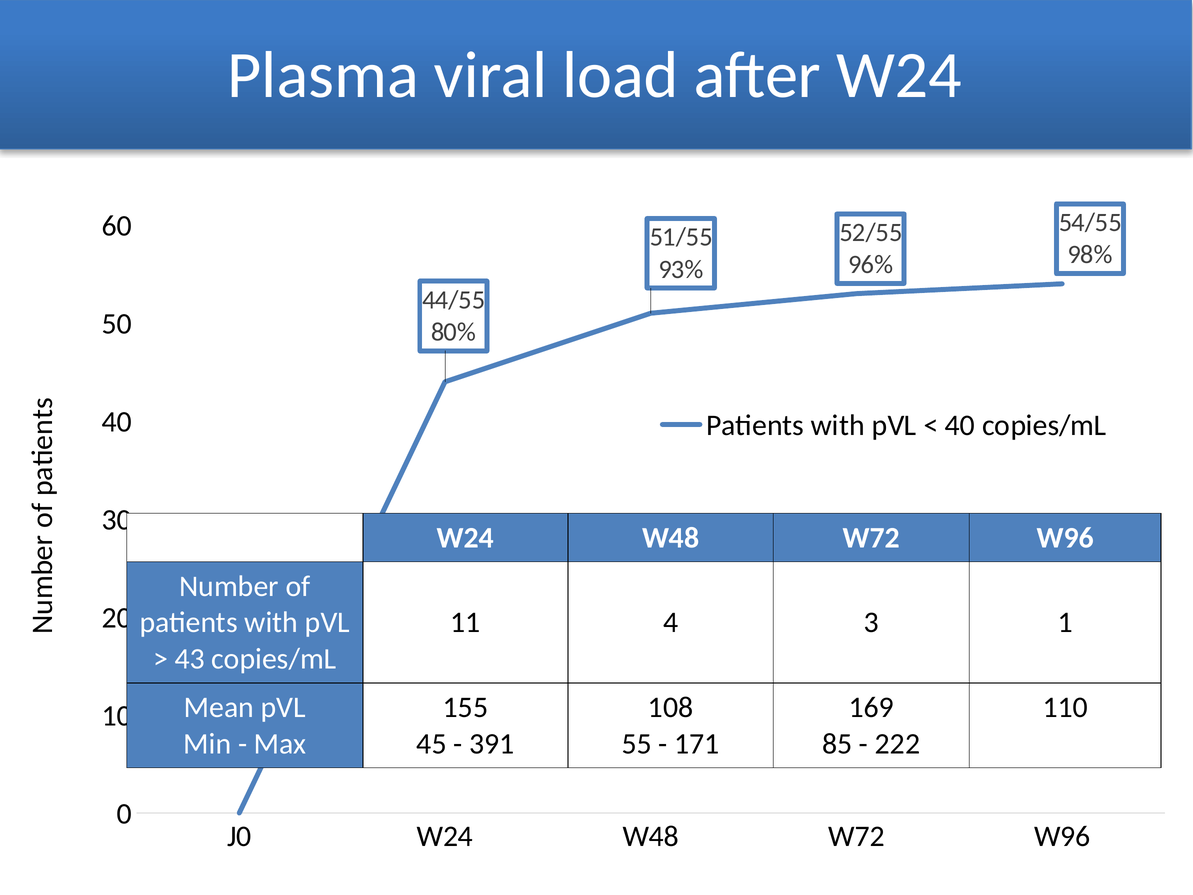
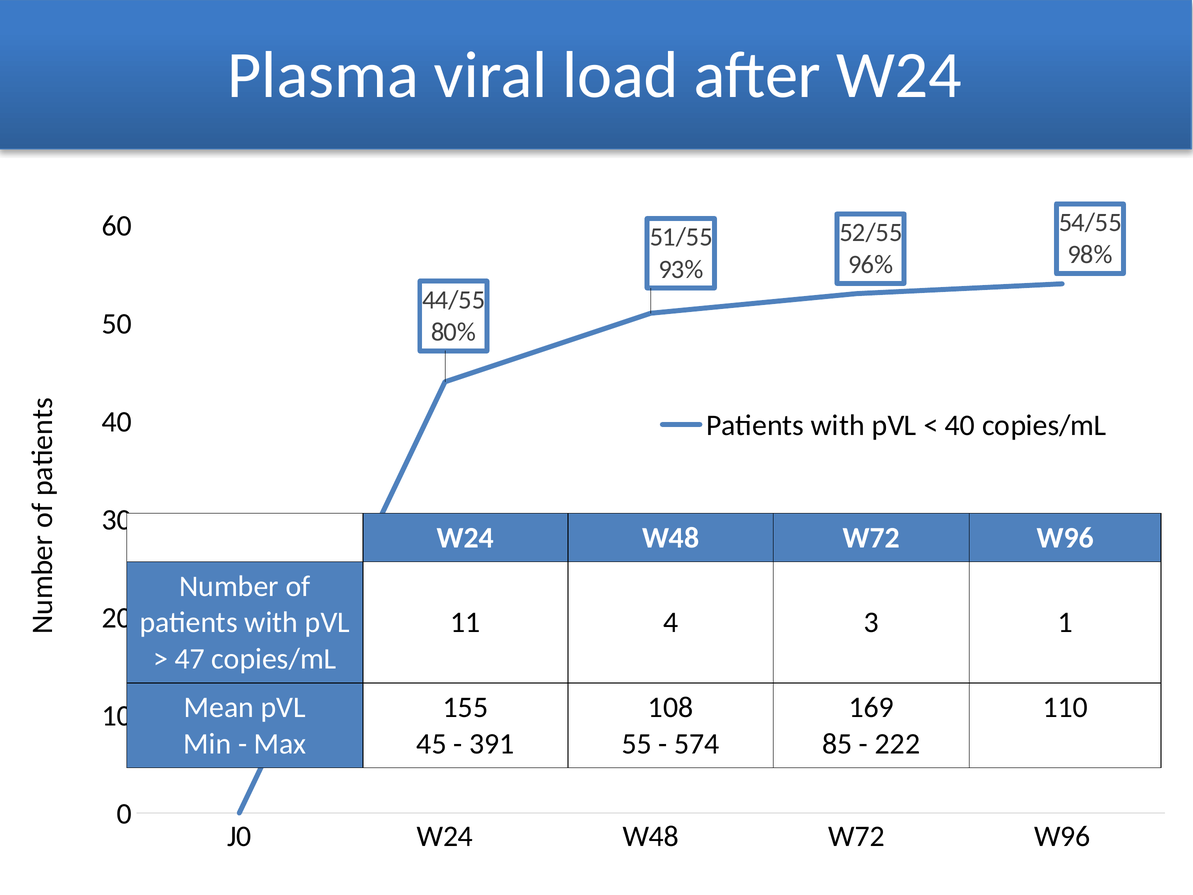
43: 43 -> 47 (190, 659)
171: 171 -> 574 (697, 744)
